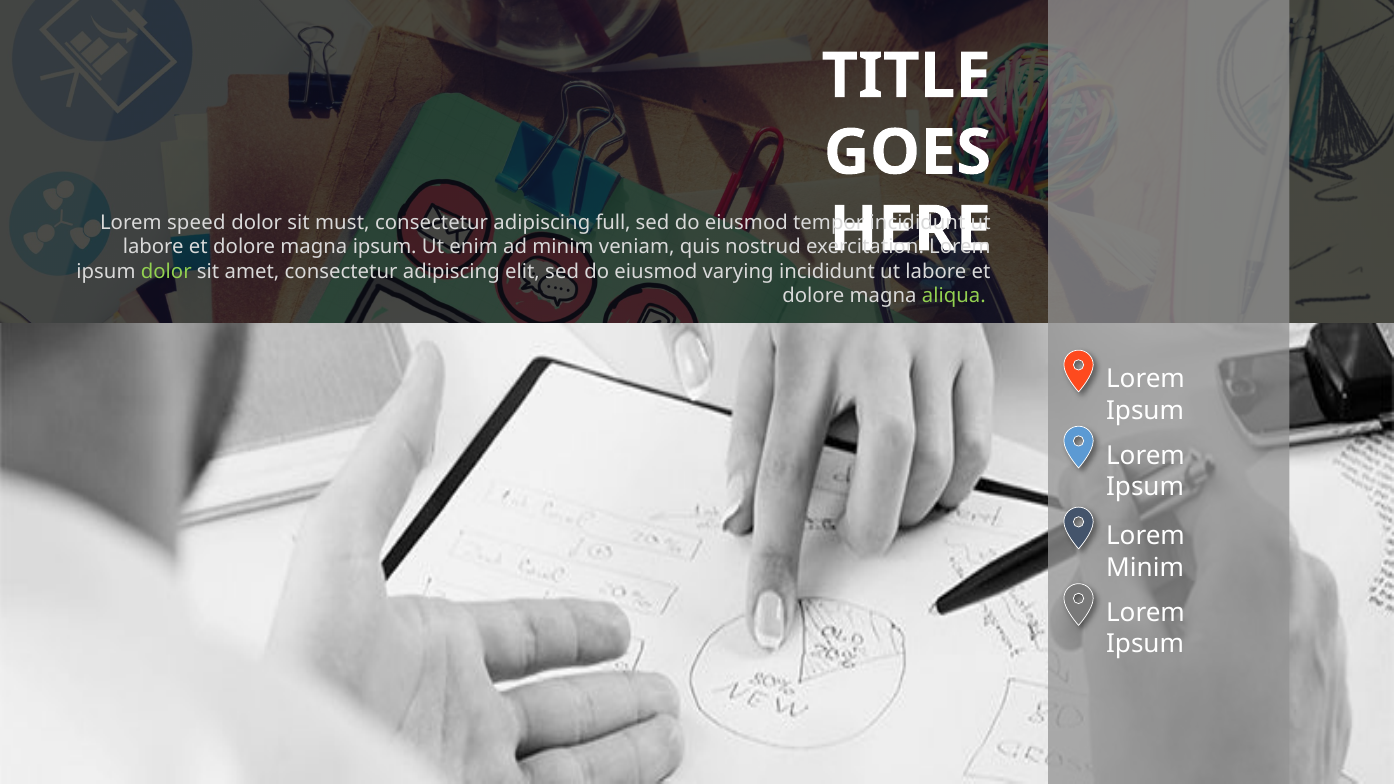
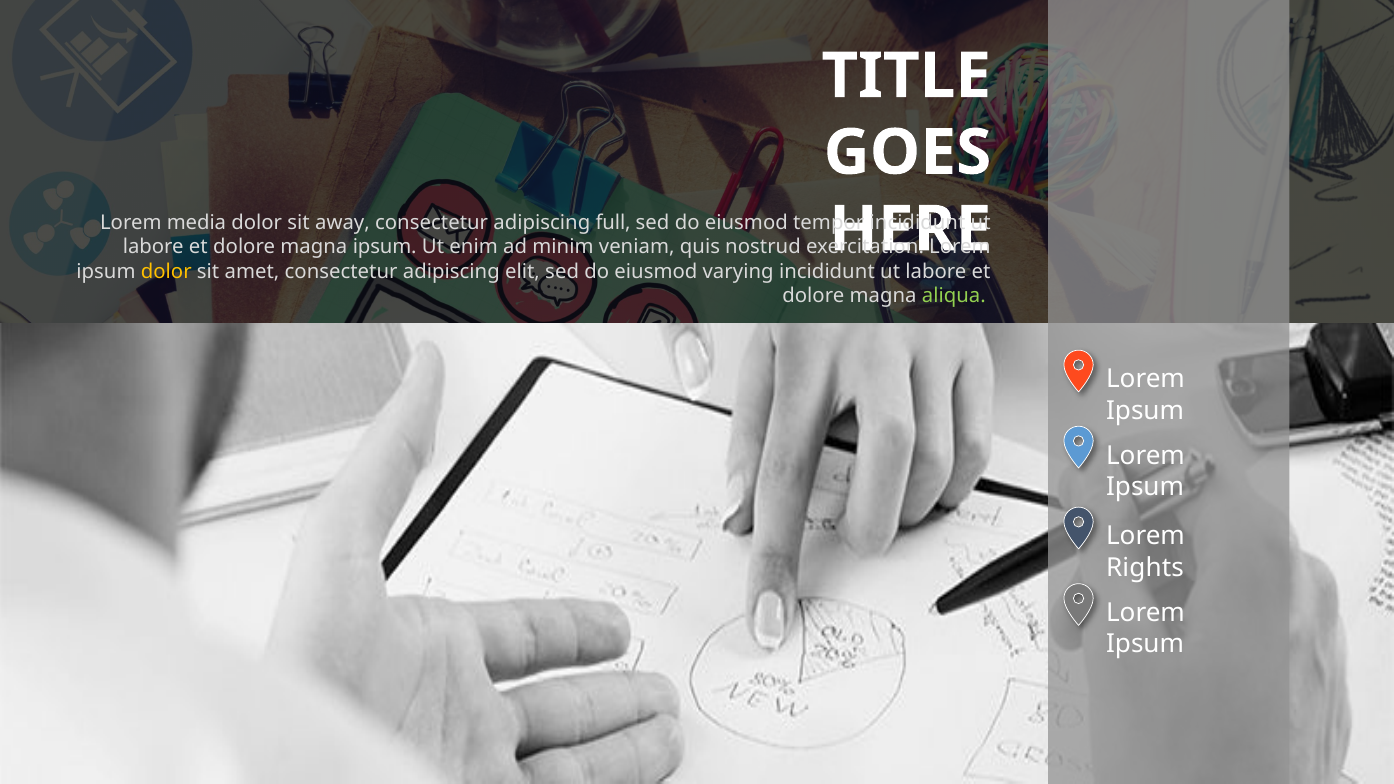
speed: speed -> media (196, 223)
must: must -> away (342, 223)
dolor colour: light green -> yellow (166, 271)
Minim: Minim -> Rights (1145, 568)
